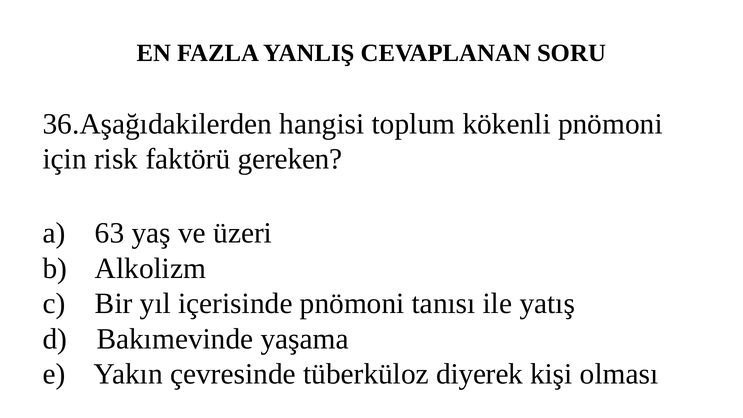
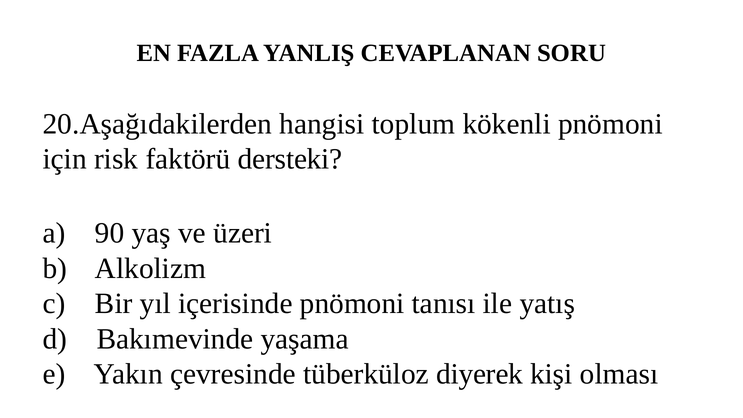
36.Aşağıdakilerden: 36.Aşağıdakilerden -> 20.Aşağıdakilerden (157, 124)
gereken: gereken -> dersteki (290, 159)
63: 63 -> 90 (110, 233)
